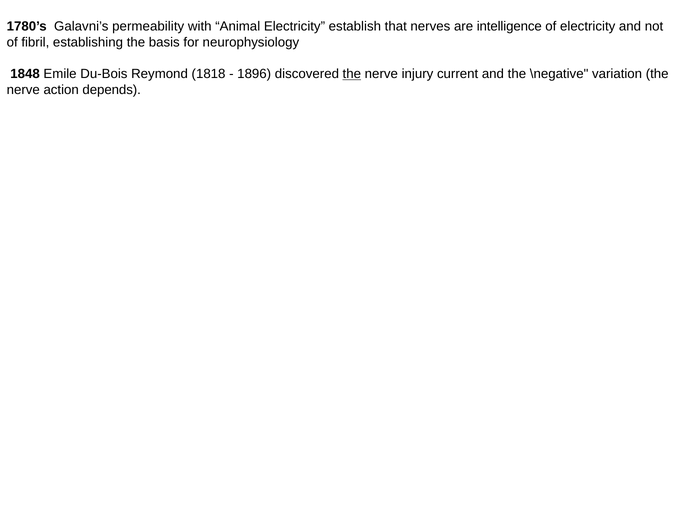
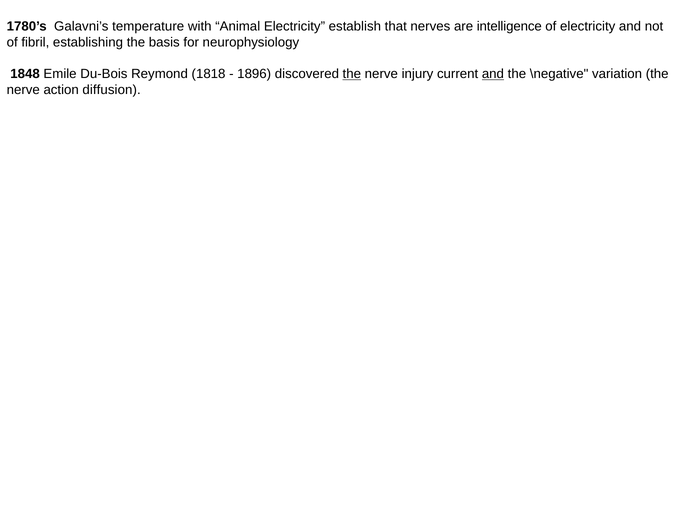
permeability: permeability -> temperature (148, 26)
and underline: none -> present (493, 74)
depends: depends -> diffusion (112, 90)
